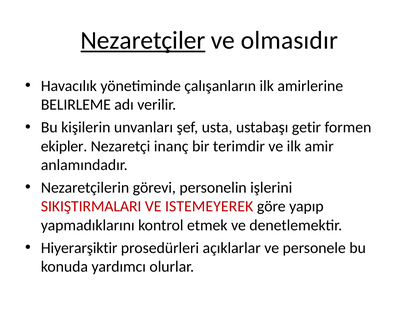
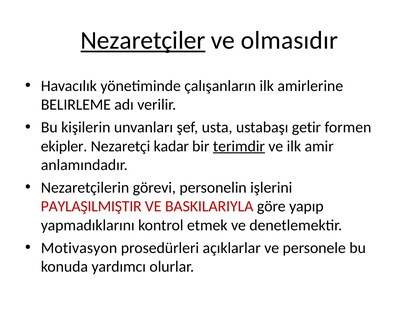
inanç: inanç -> kadar (171, 146)
terimdir underline: none -> present (239, 146)
SIKIŞTIRMALARI: SIKIŞTIRMALARI -> PAYLAŞILMIŞTIR (91, 207)
ISTEMEYEREK: ISTEMEYEREK -> BASKILARIYLA (209, 207)
Hiyerarşiktir: Hiyerarşiktir -> Motivasyon (79, 248)
